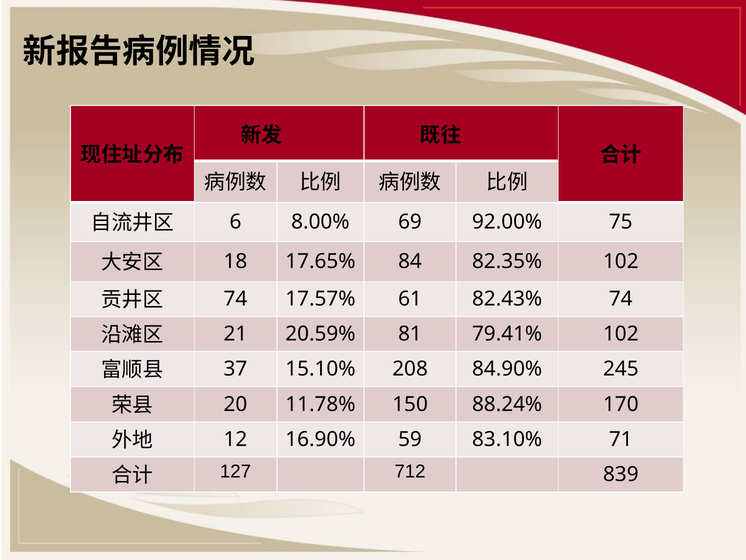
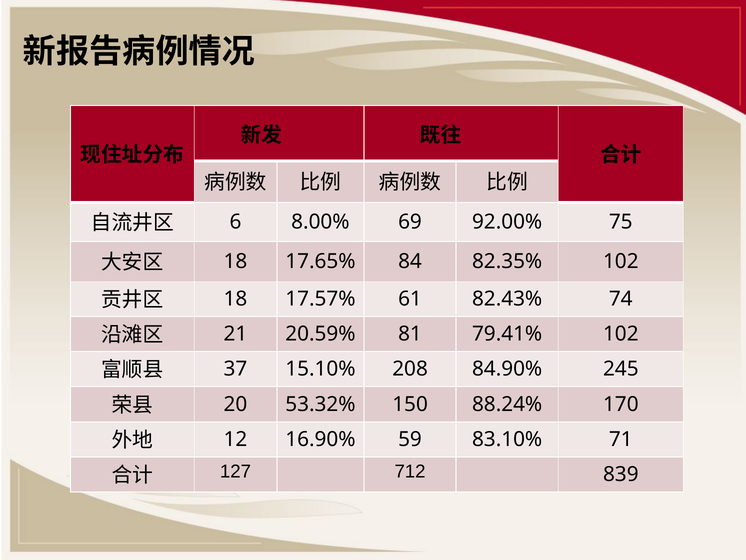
74: 74 -> 18 (235, 299)
11.78%: 11.78% -> 53.32% (320, 404)
